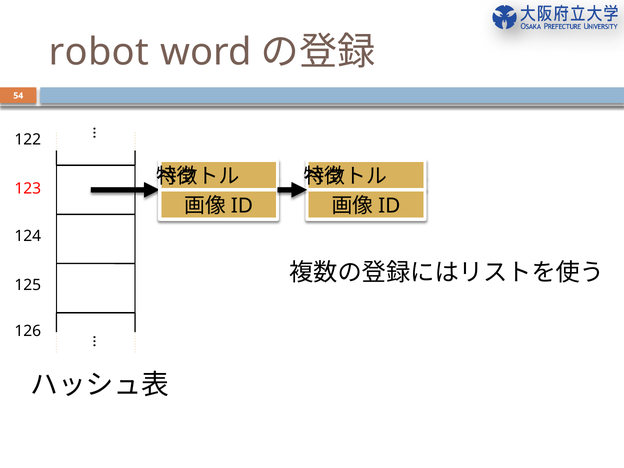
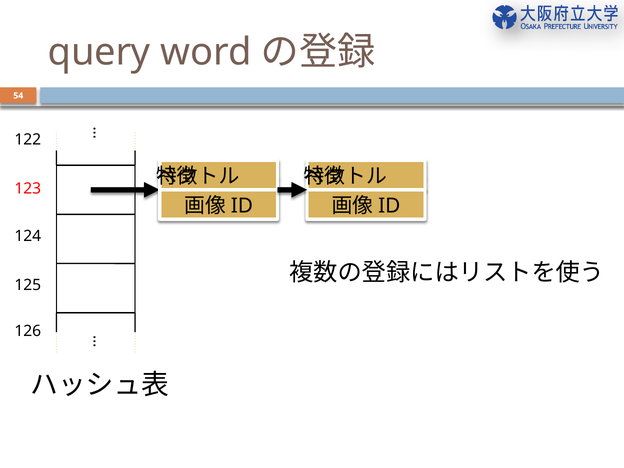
robot: robot -> query (99, 52)
